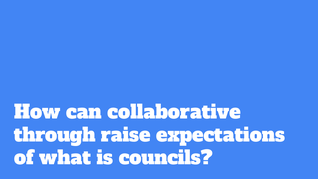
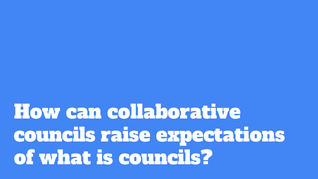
through: through -> councils (55, 135)
